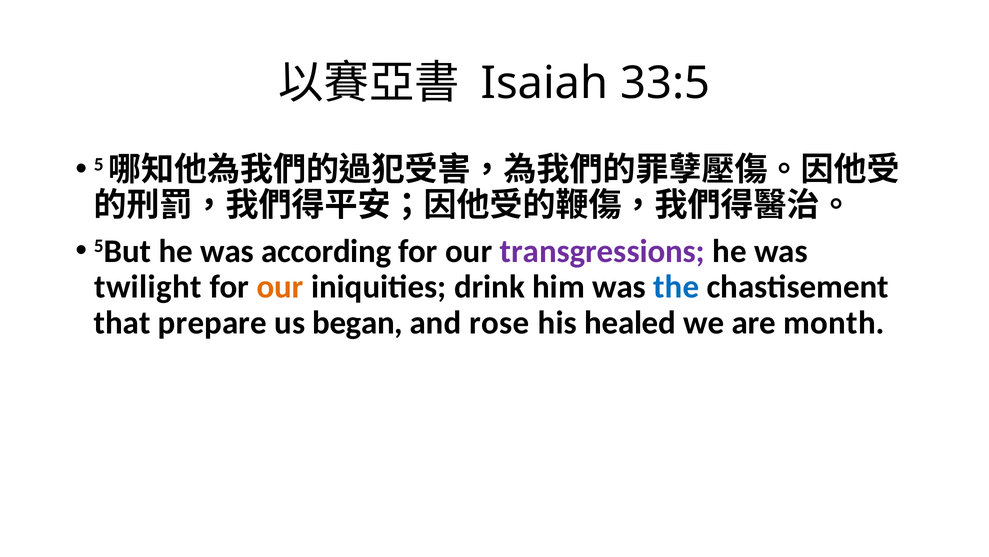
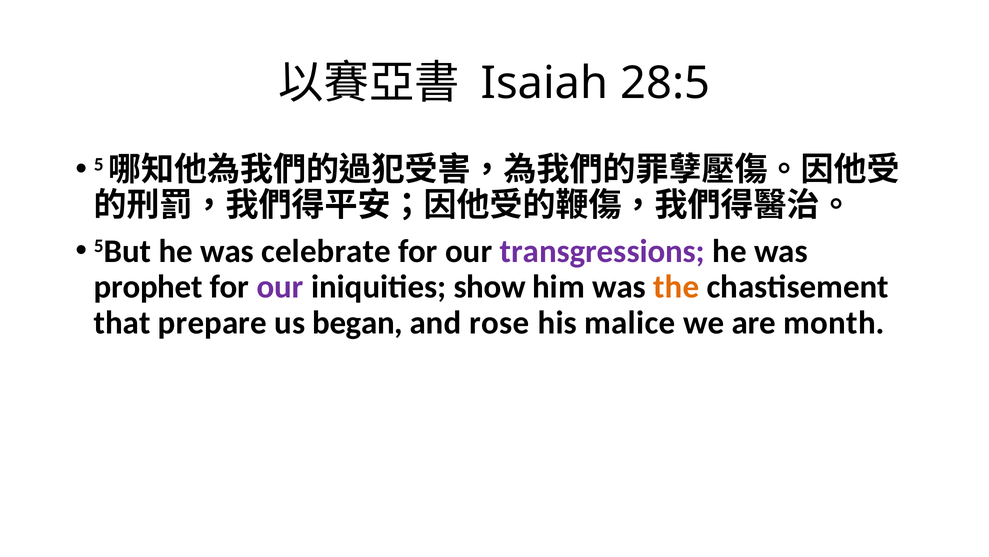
33:5: 33:5 -> 28:5 (665, 83)
according: according -> celebrate (326, 251)
twilight: twilight -> prophet (148, 287)
our colour: orange -> purple (280, 287)
drink: drink -> show (490, 287)
the colour: blue -> orange (676, 287)
healed: healed -> malice (630, 322)
